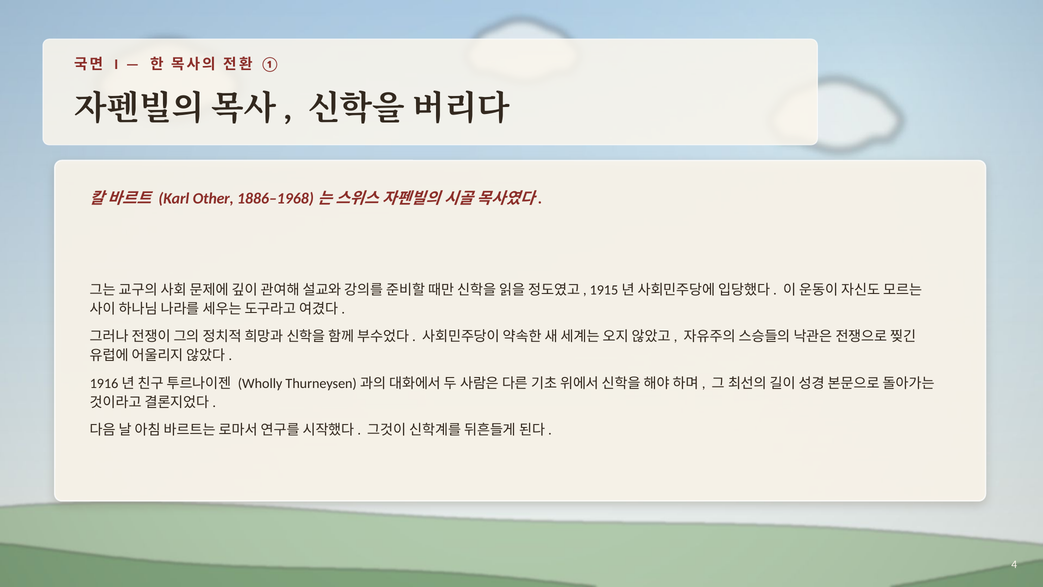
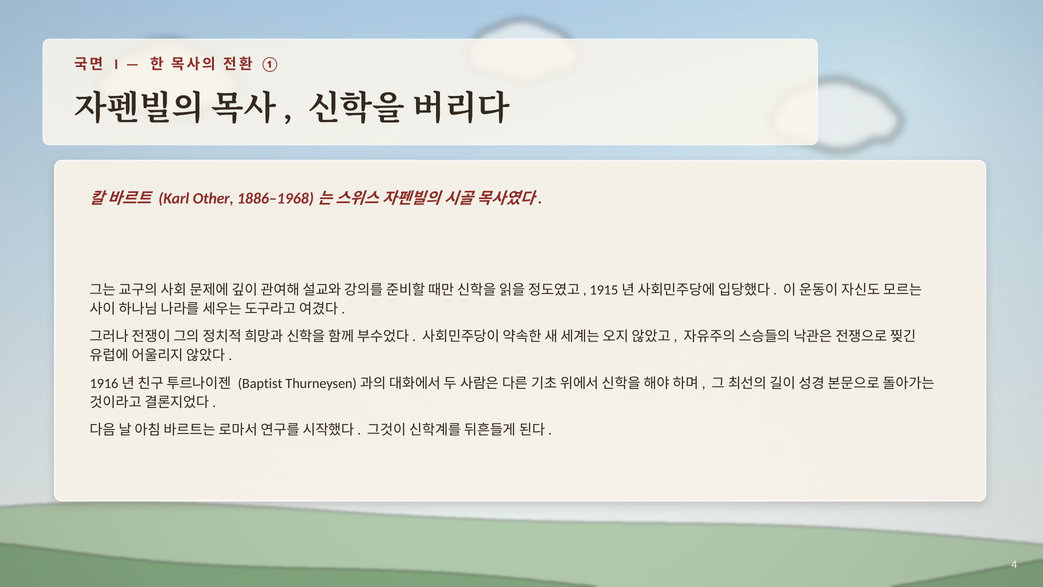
Wholly: Wholly -> Baptist (260, 383)
